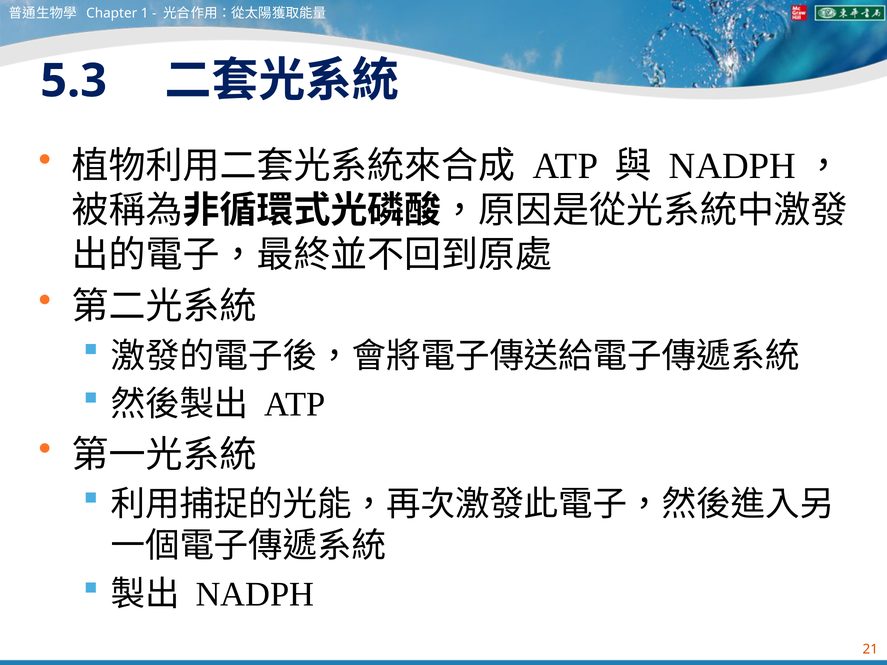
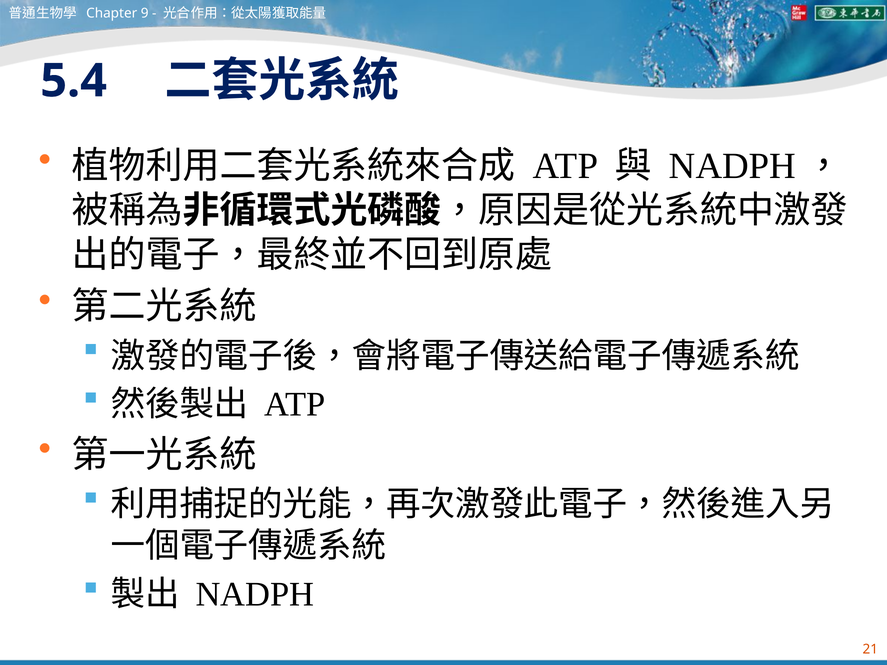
1: 1 -> 9 (145, 14)
5.3: 5.3 -> 5.4 (74, 81)
